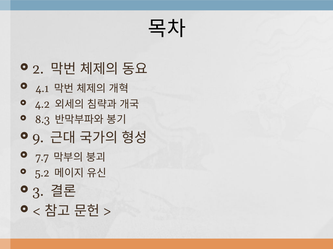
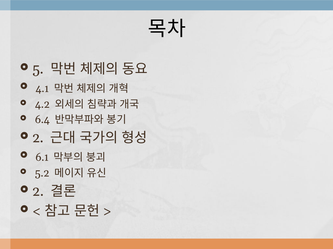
2: 2 -> 5 (38, 69)
8.3: 8.3 -> 6.4 (42, 120)
9: 9 -> 2 (38, 138)
7.7: 7.7 -> 6.1 (42, 158)
3: 3 -> 2 (38, 192)
